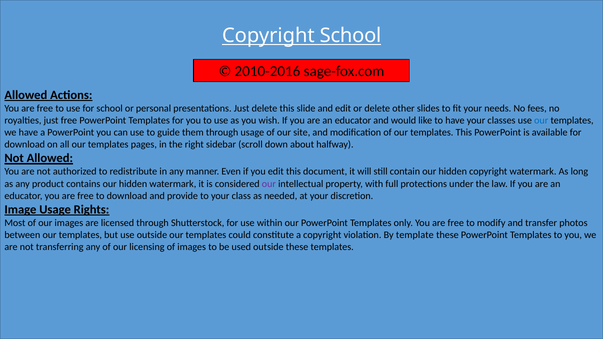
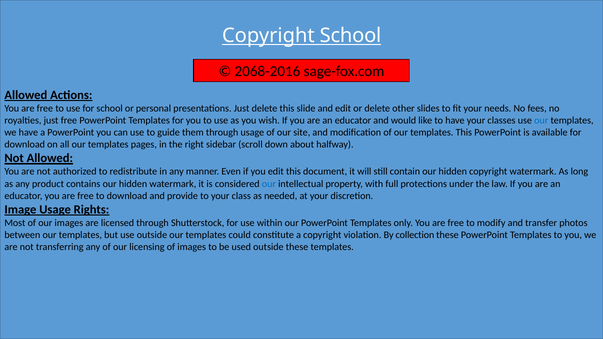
2010-2016: 2010-2016 -> 2068-2016 (267, 72)
our colour: purple -> blue (269, 184)
template: template -> collection (415, 235)
